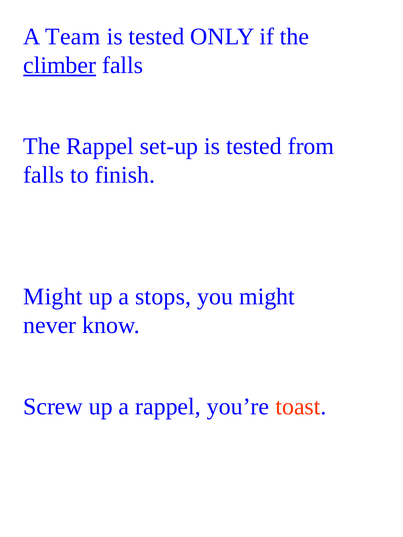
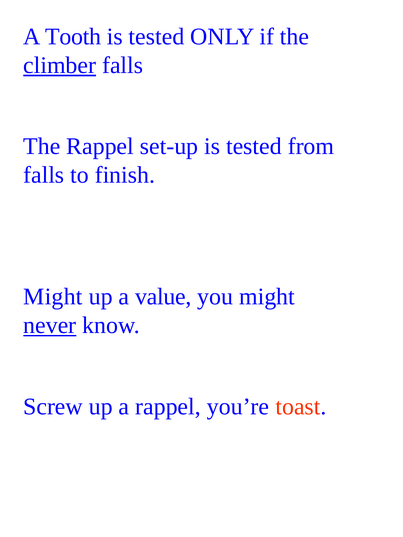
Team: Team -> Tooth (73, 37)
stops: stops -> value (163, 297)
never underline: none -> present (50, 326)
